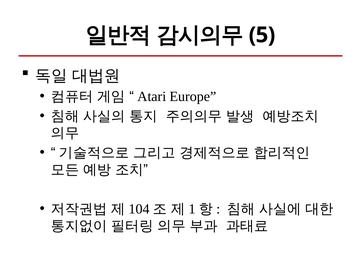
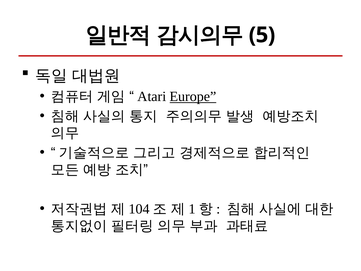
Europe underline: none -> present (193, 96)
